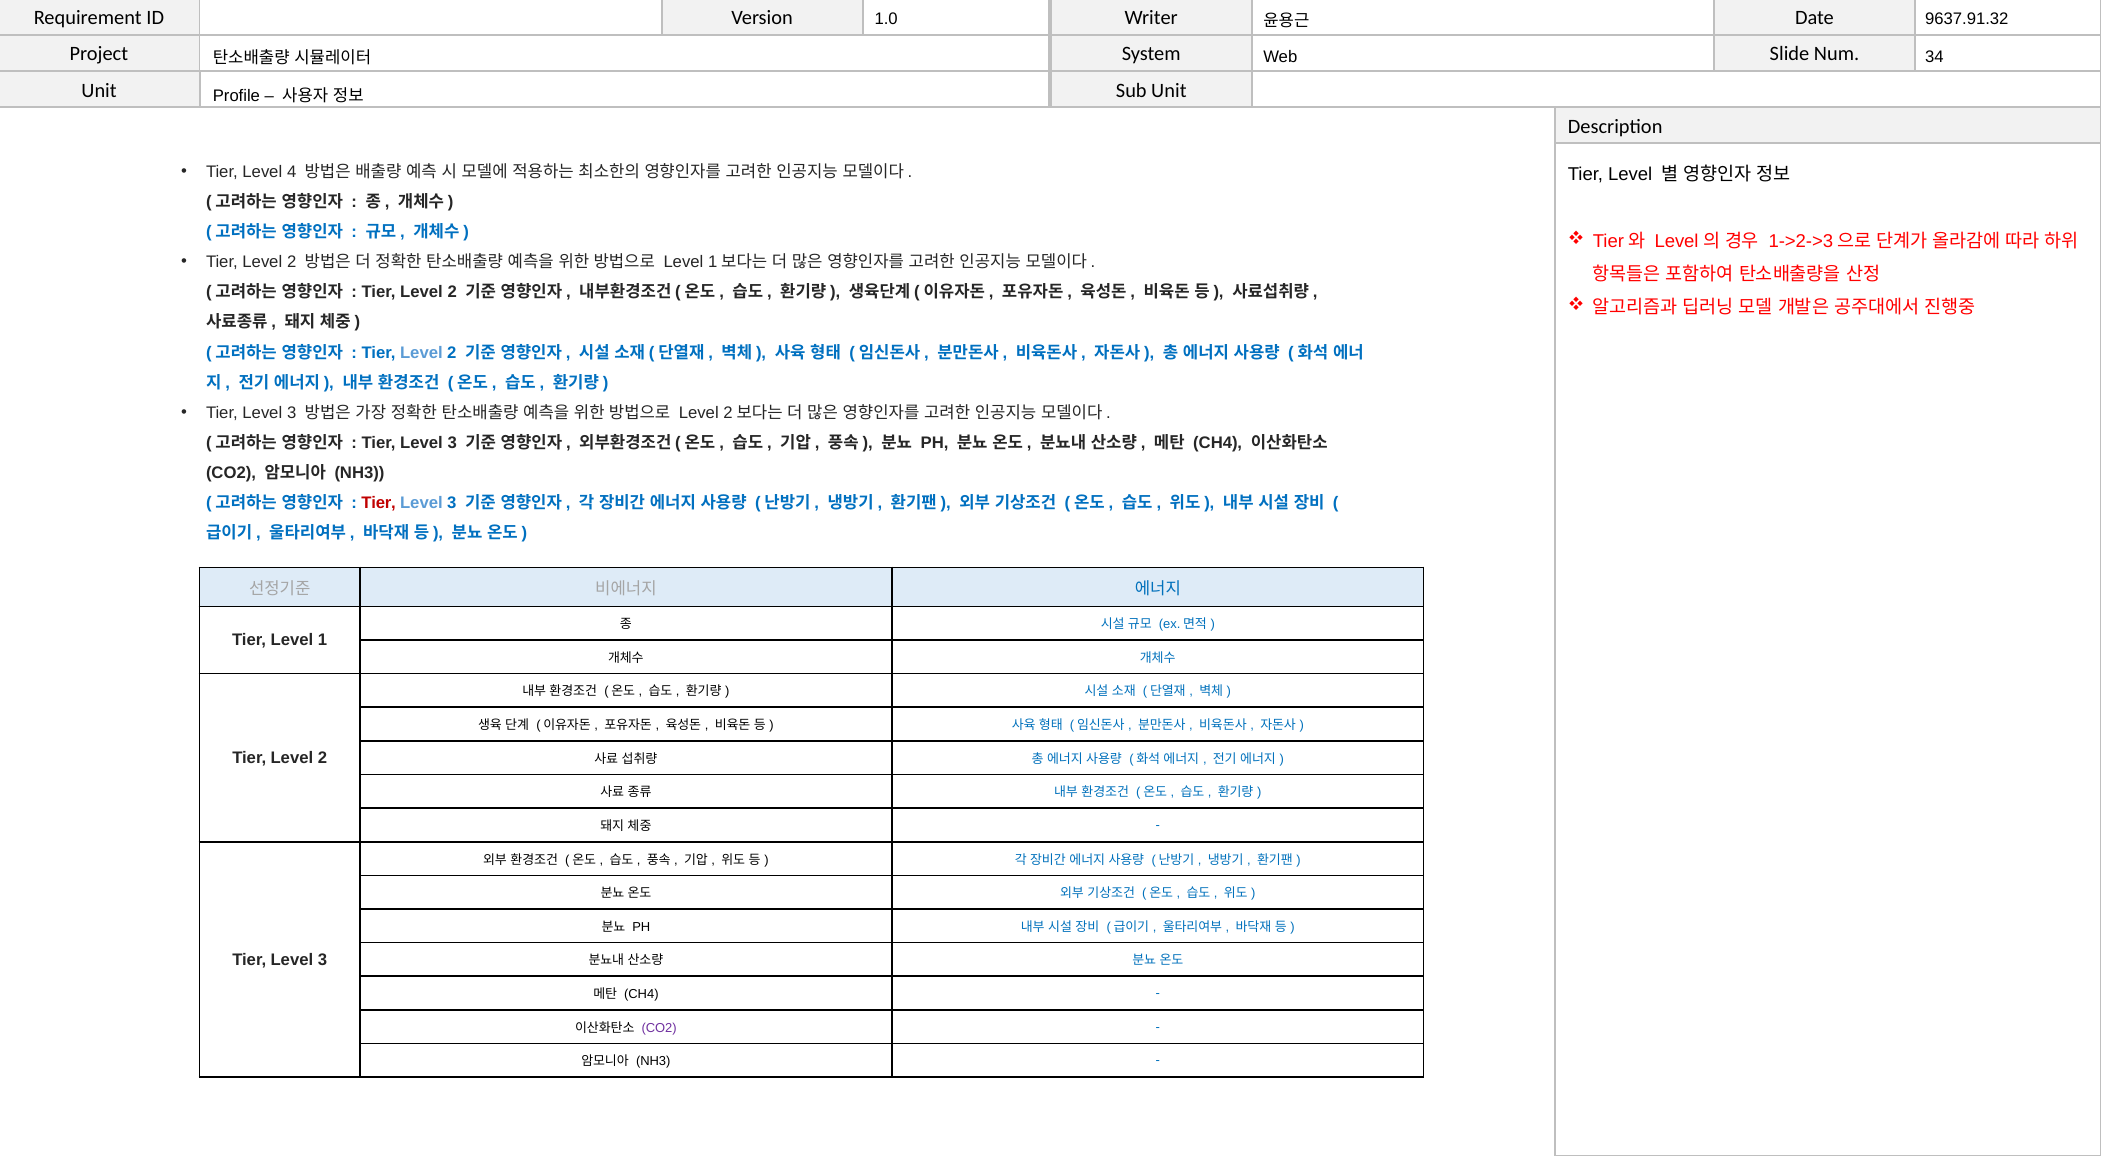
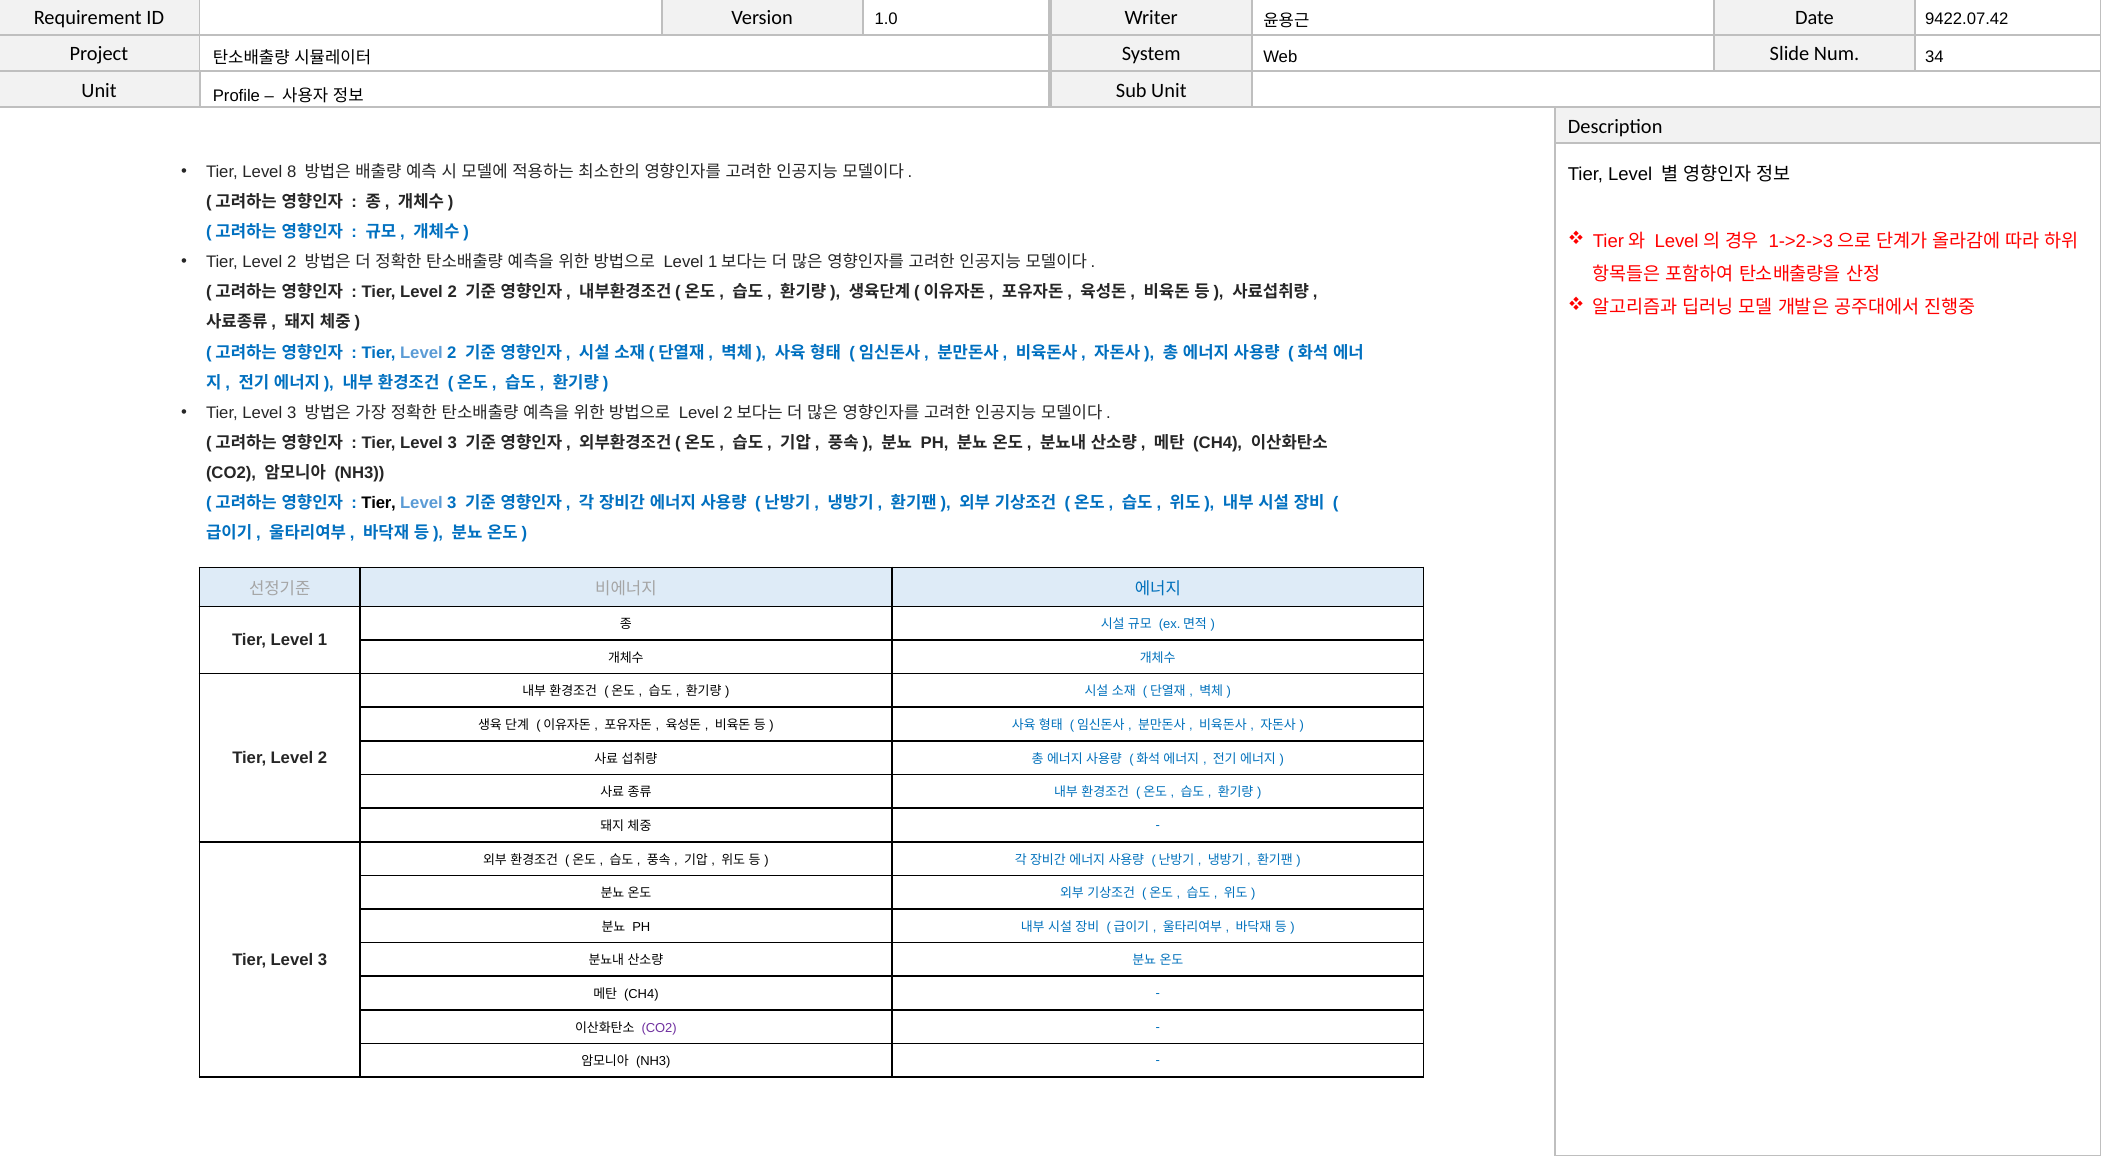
9637.91.32: 9637.91.32 -> 9422.07.42 (1967, 19)
4: 4 -> 8 (292, 172)
Tier colour: red -> black (379, 503)
